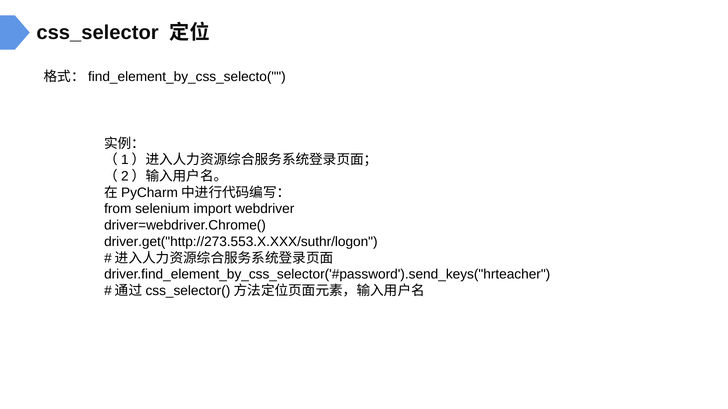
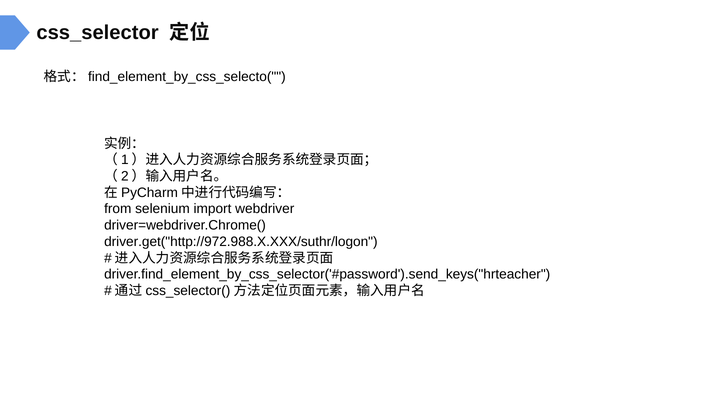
driver.get("http://273.553.X.XXX/suthr/logon: driver.get("http://273.553.X.XXX/suthr/logon -> driver.get("http://972.988.X.XXX/suthr/logon (241, 242)
